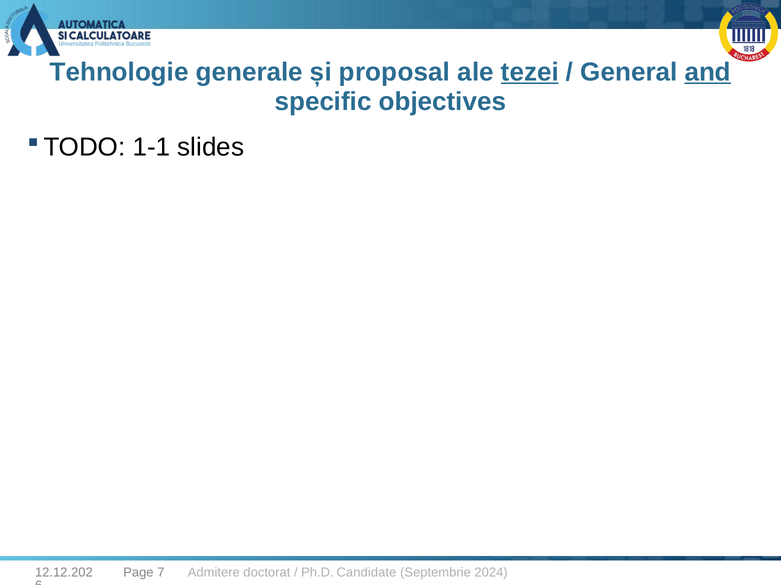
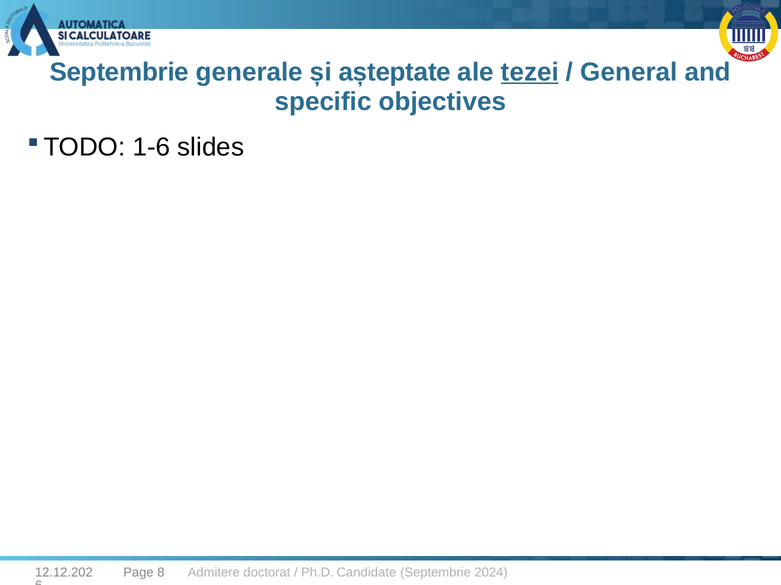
Tehnologie: Tehnologie -> Septembrie (119, 72)
proposal: proposal -> așteptate (395, 72)
and underline: present -> none (708, 72)
1-1: 1-1 -> 1-6 (151, 147)
7: 7 -> 8 (161, 573)
